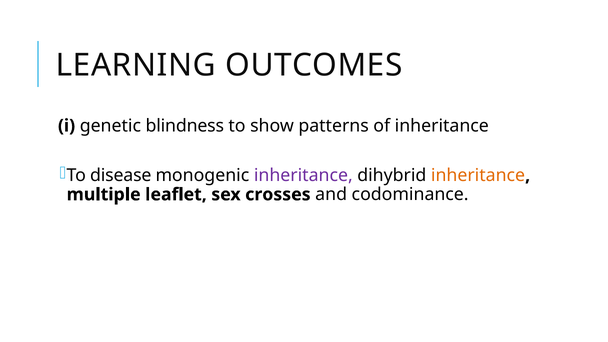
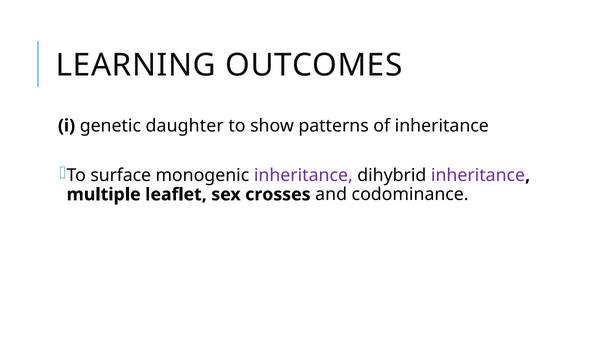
blindness: blindness -> daughter (185, 126)
disease: disease -> surface (121, 175)
inheritance colour: orange -> purple (478, 175)
